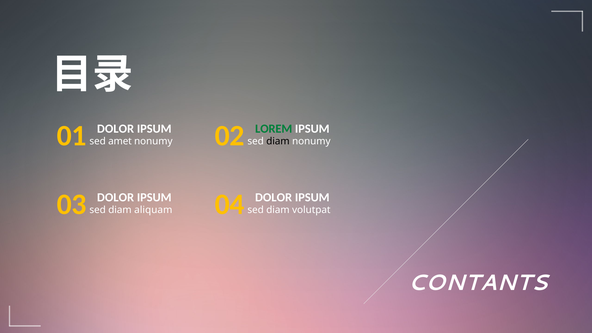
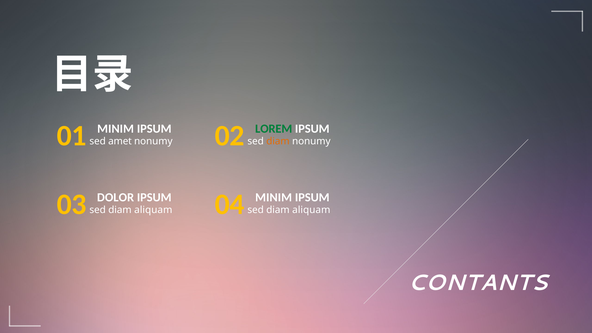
DOLOR: DOLOR -> MINIM (116, 129)
diam colour: black -> orange (278, 141)
03 DOLOR: DOLOR -> MINIM (274, 197)
volutpat: volutpat -> aliquam (311, 210)
